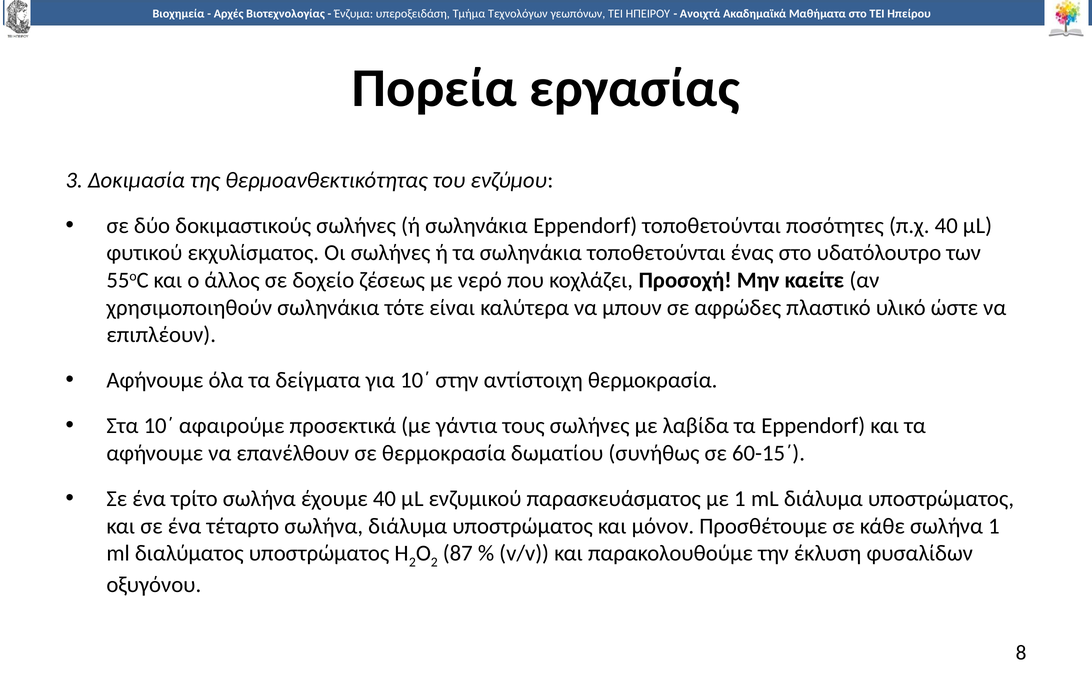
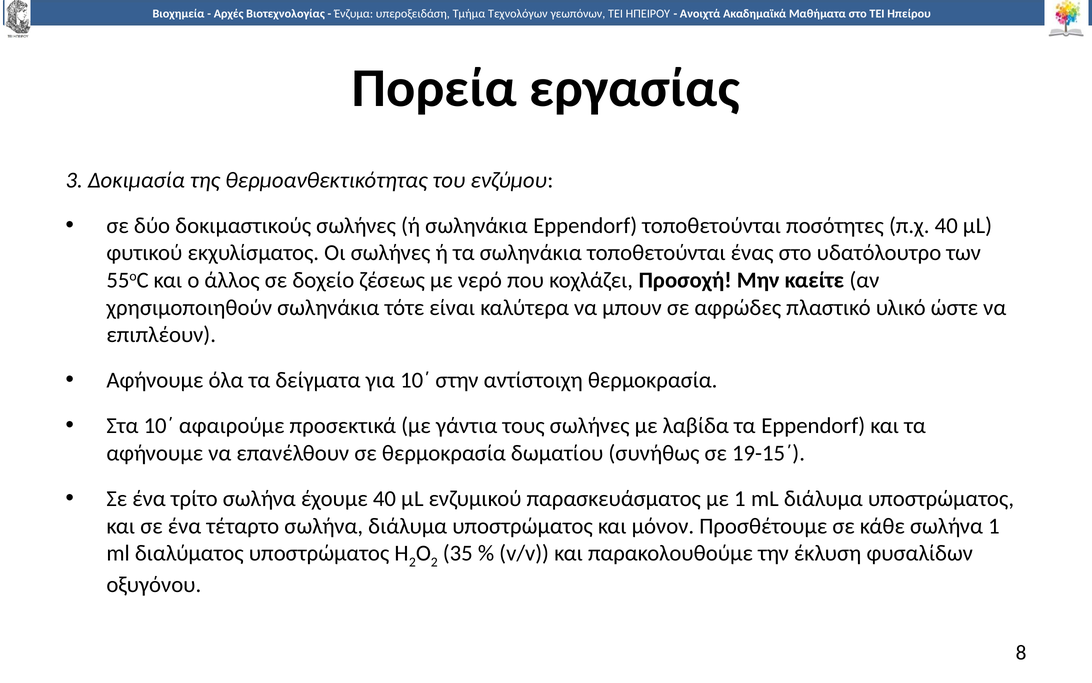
60-15΄: 60-15΄ -> 19-15΄ (769, 453)
87: 87 -> 35 (458, 553)
